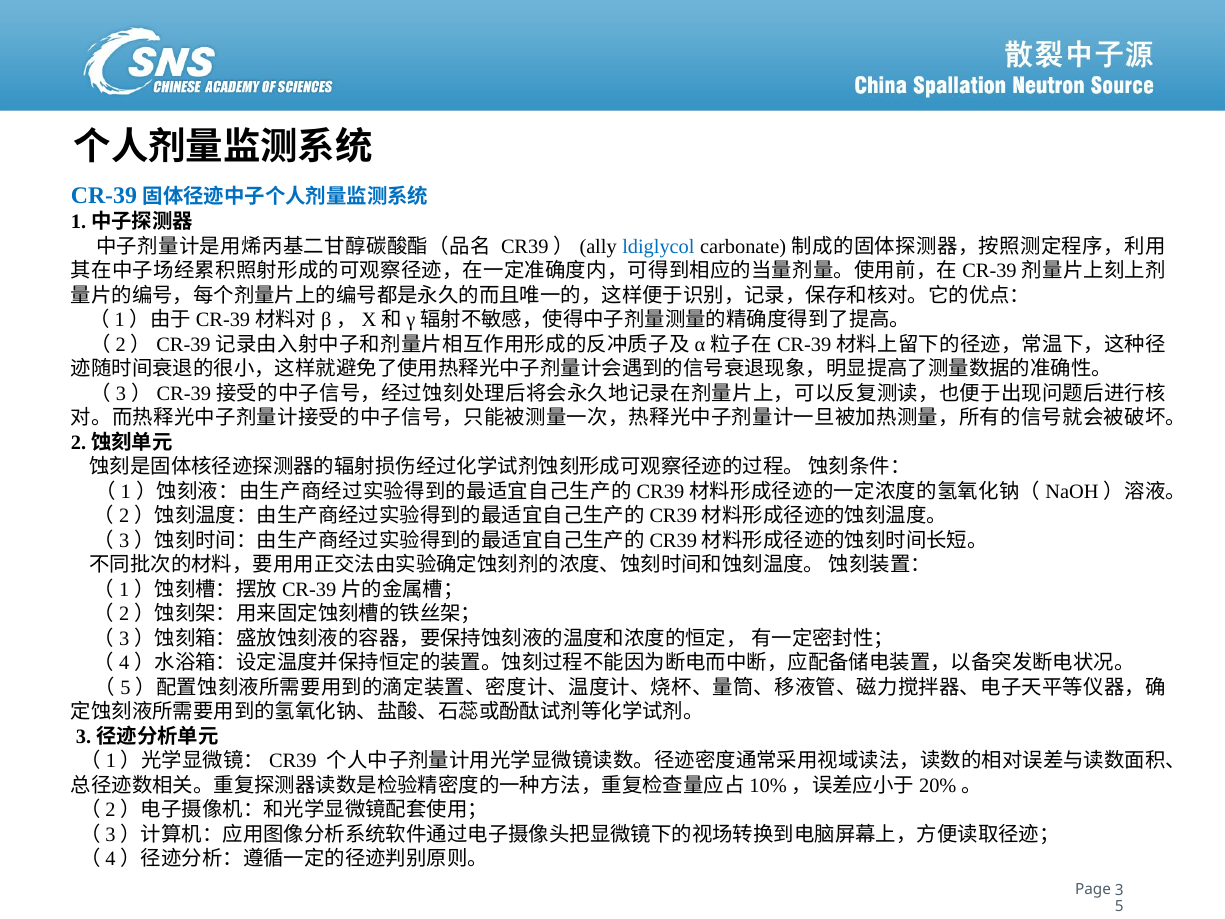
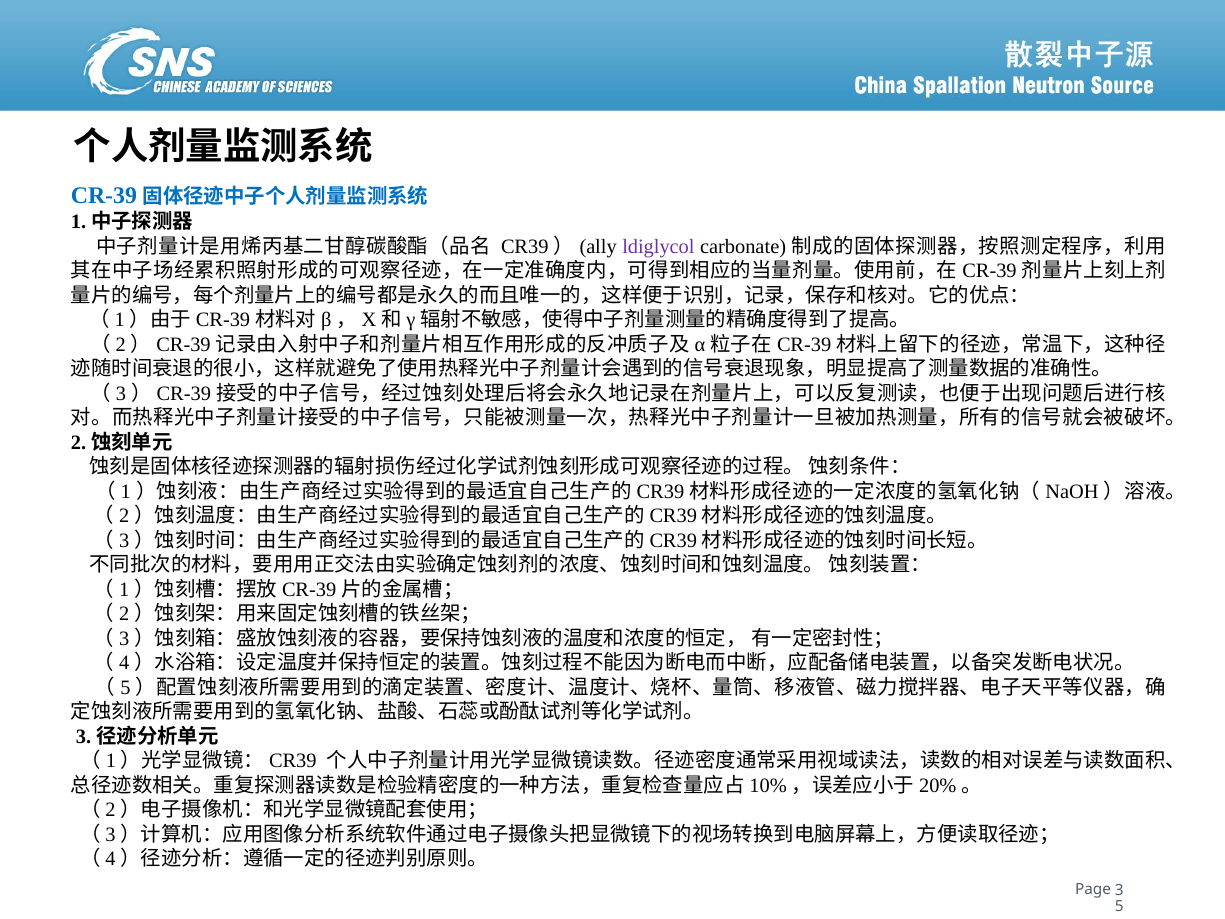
ldiglycol colour: blue -> purple (658, 246)
